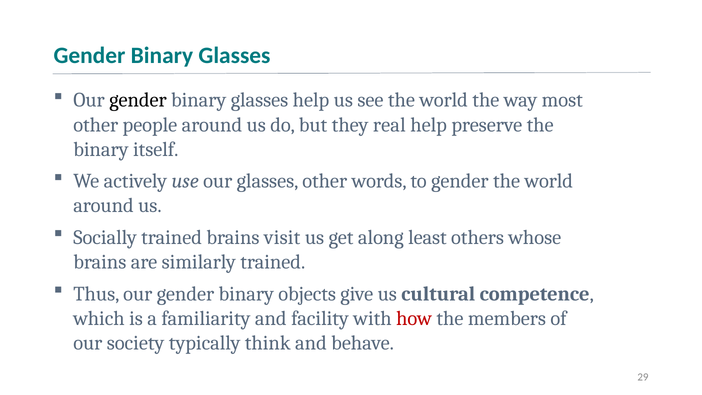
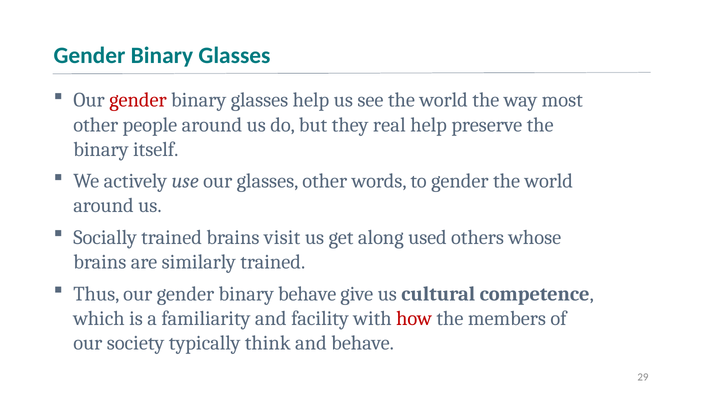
gender colour: black -> red (138, 100)
least: least -> used (427, 237)
binary objects: objects -> behave (307, 294)
